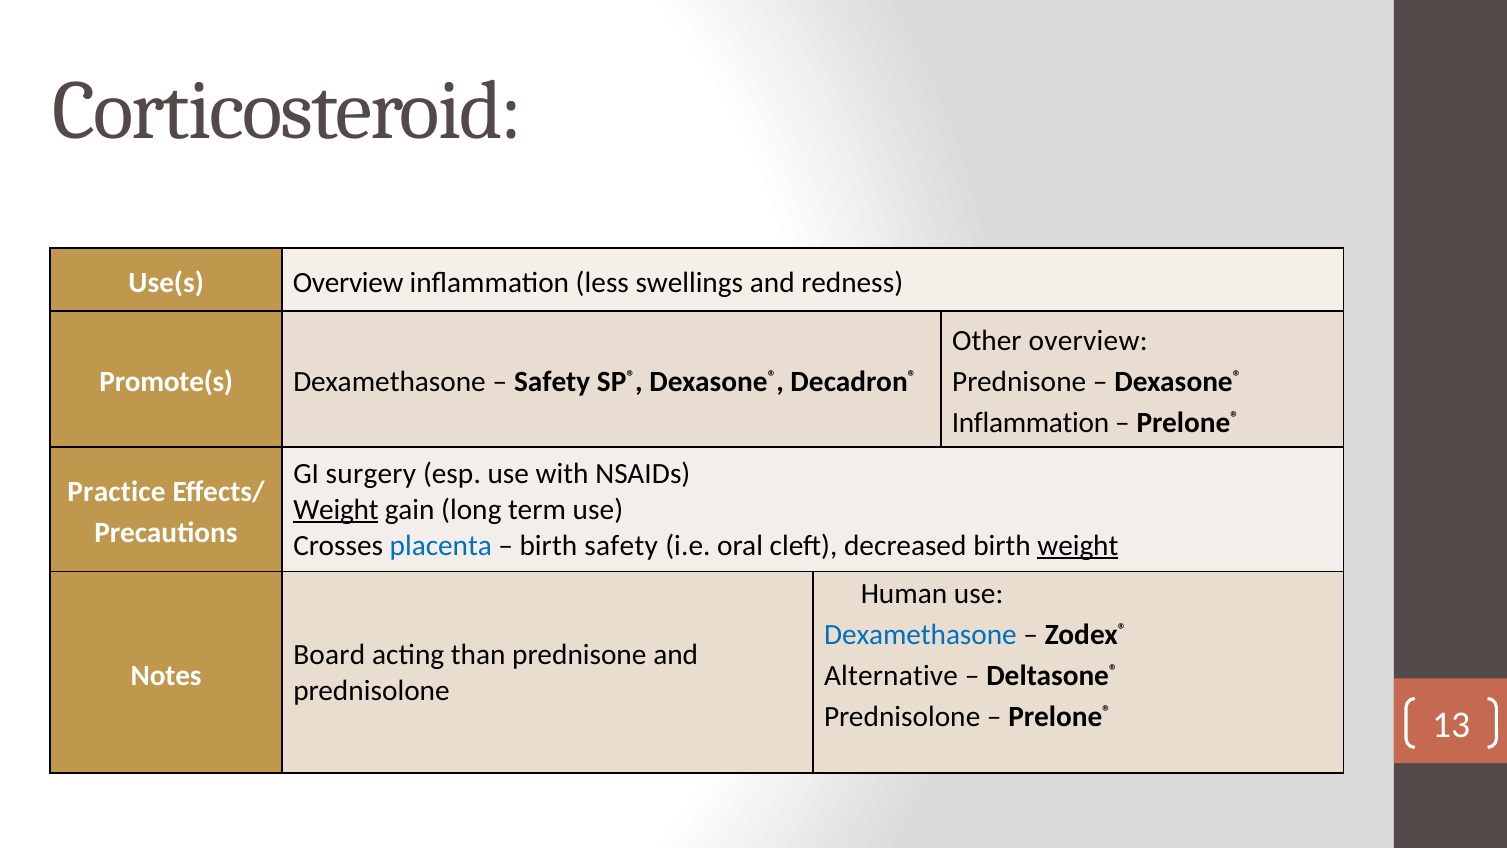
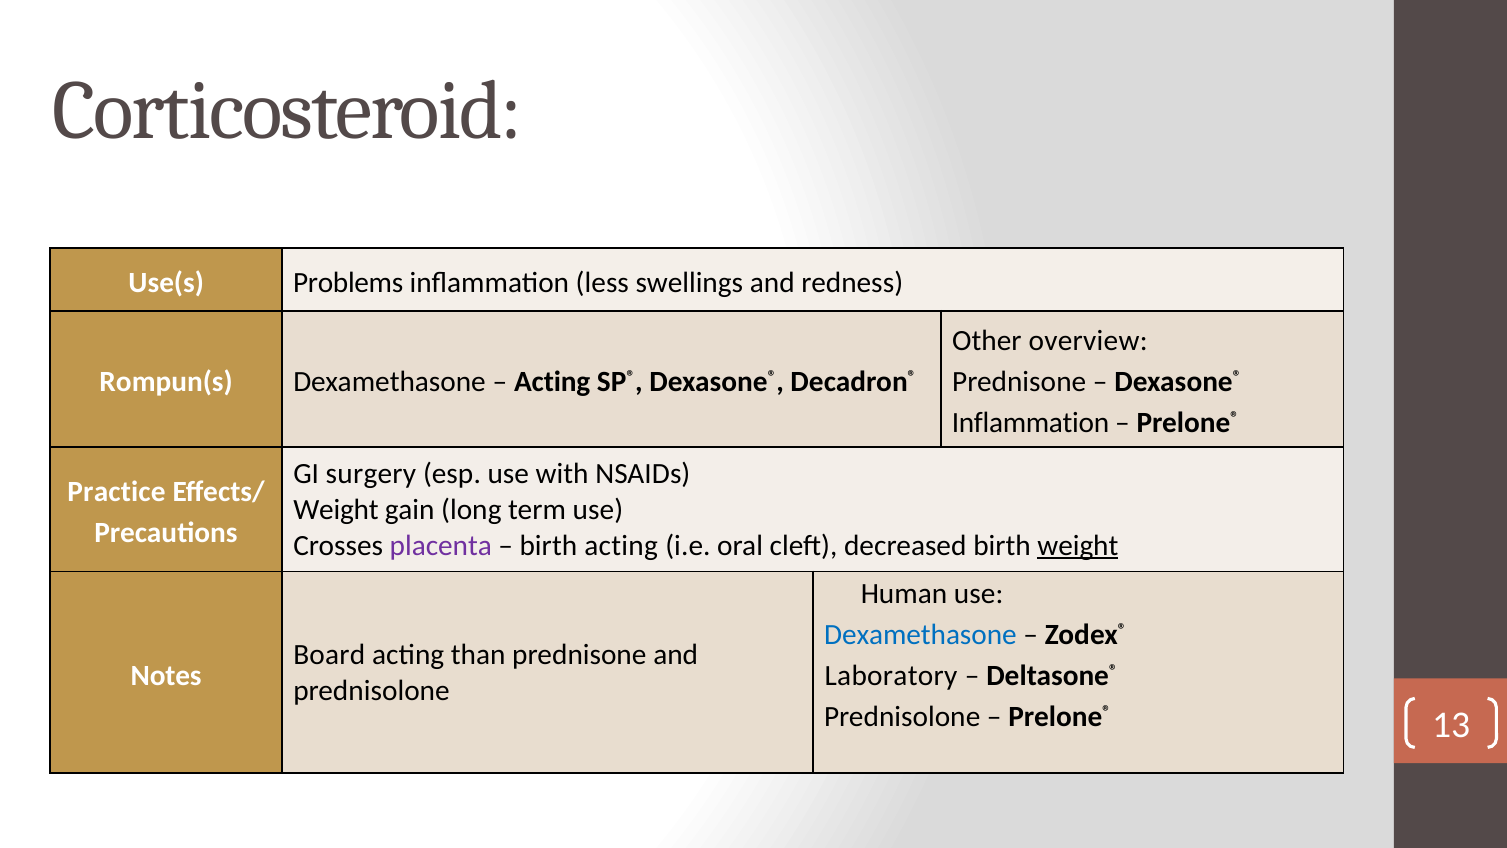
Use(s Overview: Overview -> Problems (348, 282)
Promote(s: Promote(s -> Rompun(s (166, 382)
Safety: Safety -> Acting (552, 382)
Weight underline: present -> none (336, 510)
placenta colour: blue -> purple (441, 545)
birth safety: safety -> acting (621, 545)
Alternative: Alternative -> Laboratory (891, 675)
